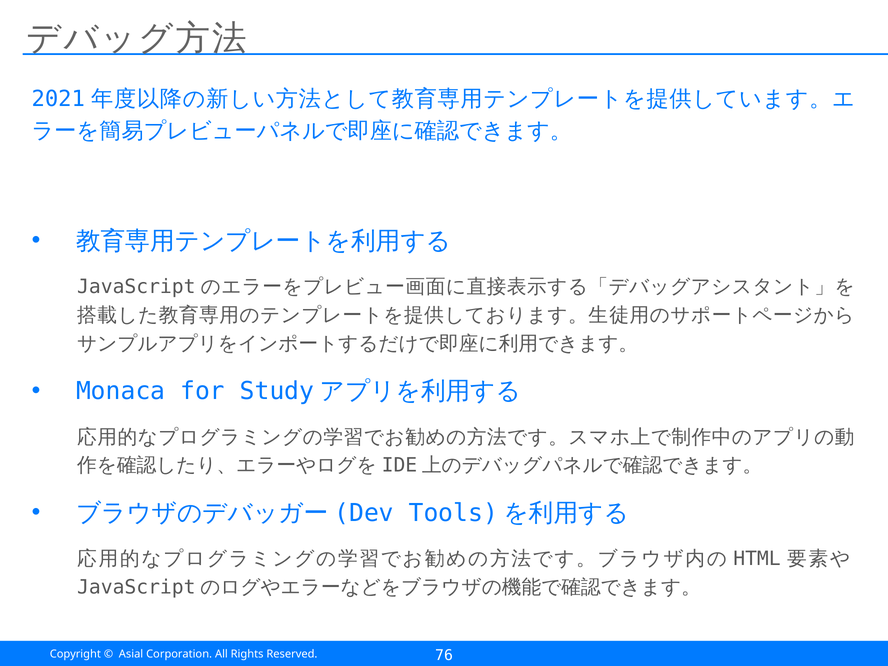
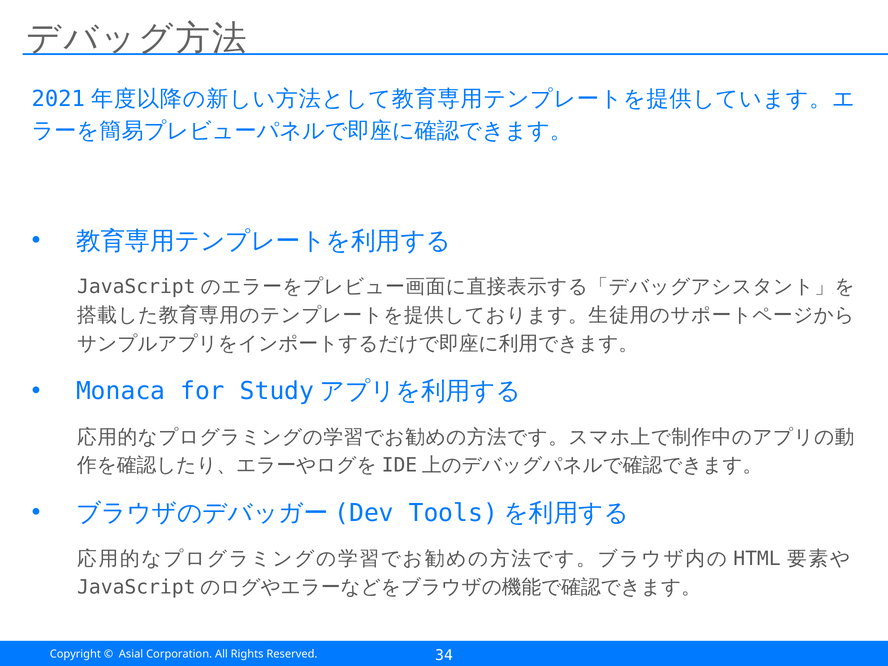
76: 76 -> 34 (444, 656)
